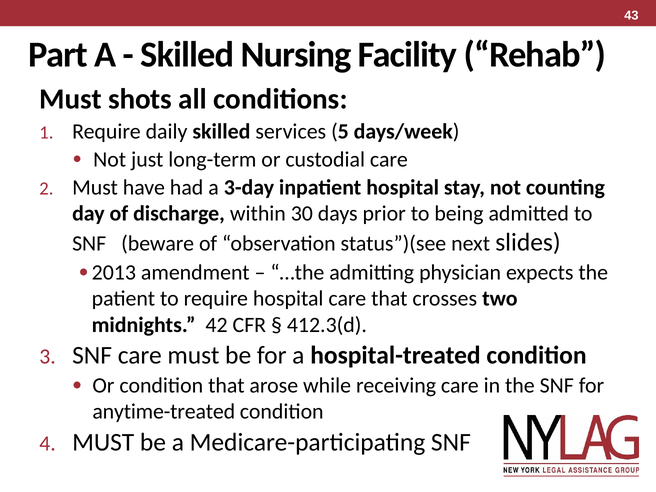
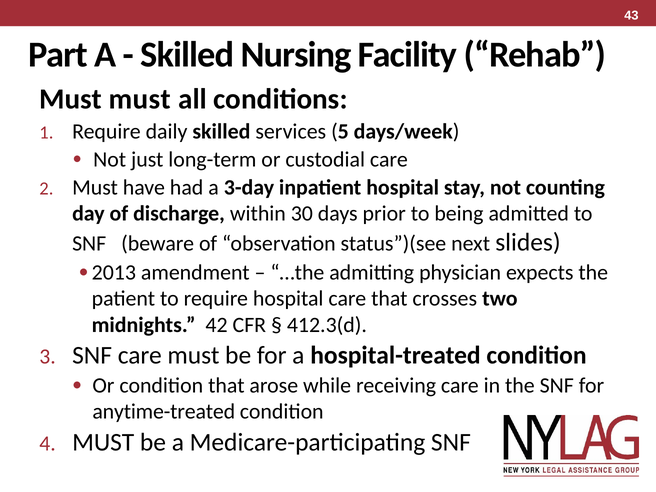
Must shots: shots -> must (140, 99)
